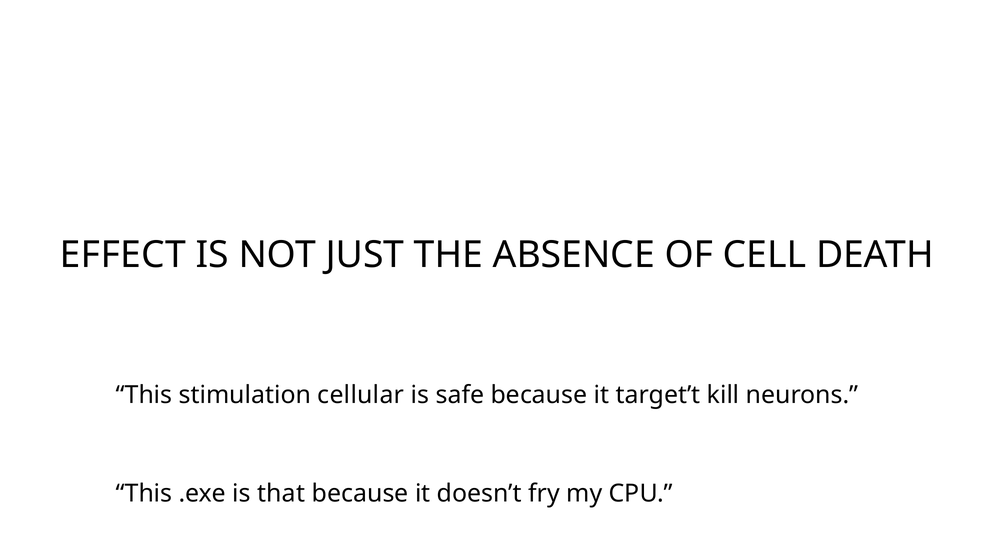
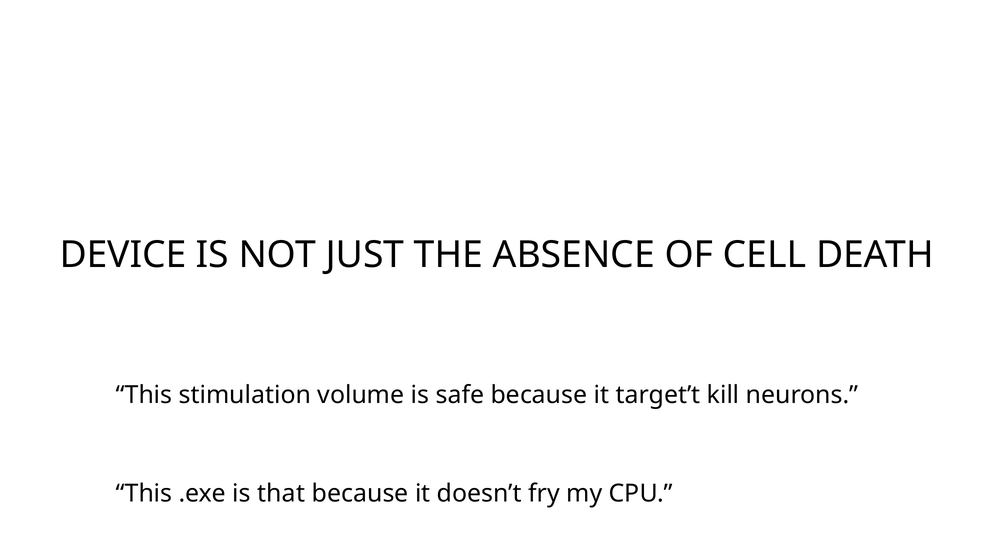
EFFECT: EFFECT -> DEVICE (123, 255)
cellular: cellular -> volume (361, 395)
